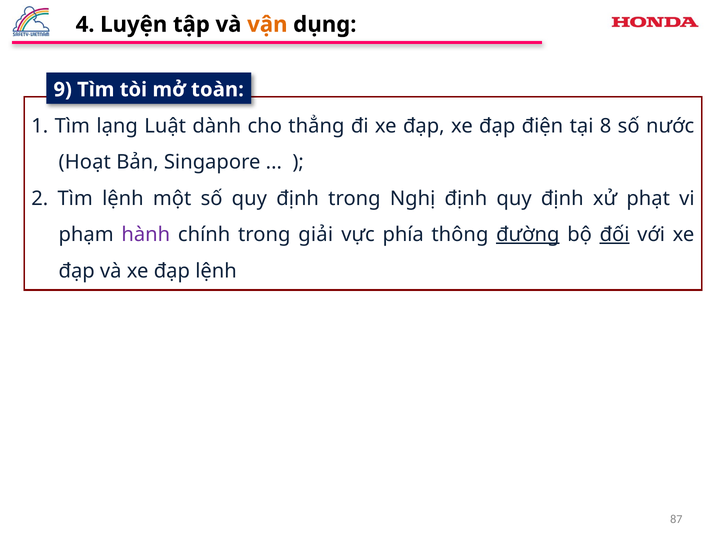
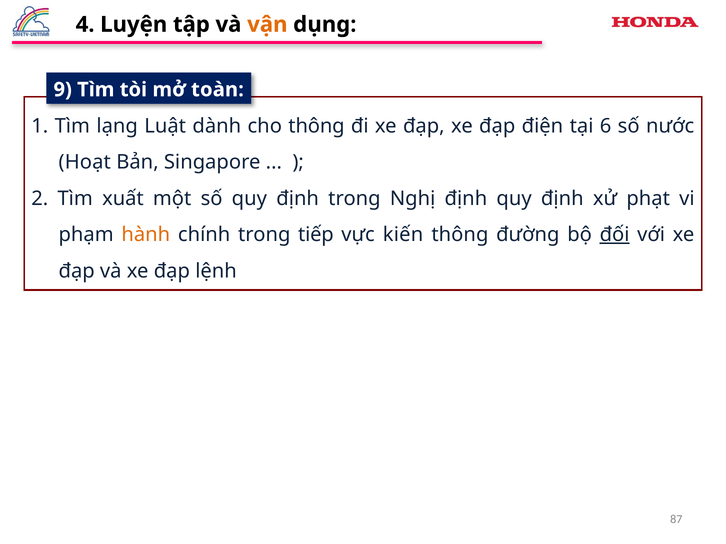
cho thẳng: thẳng -> thông (317, 126)
8: 8 -> 6 (606, 126)
Tìm lệnh: lệnh -> xuất (123, 199)
hành colour: purple -> orange (146, 235)
giải: giải -> tiếp (316, 235)
phía: phía -> kiến (403, 235)
đường underline: present -> none (528, 235)
